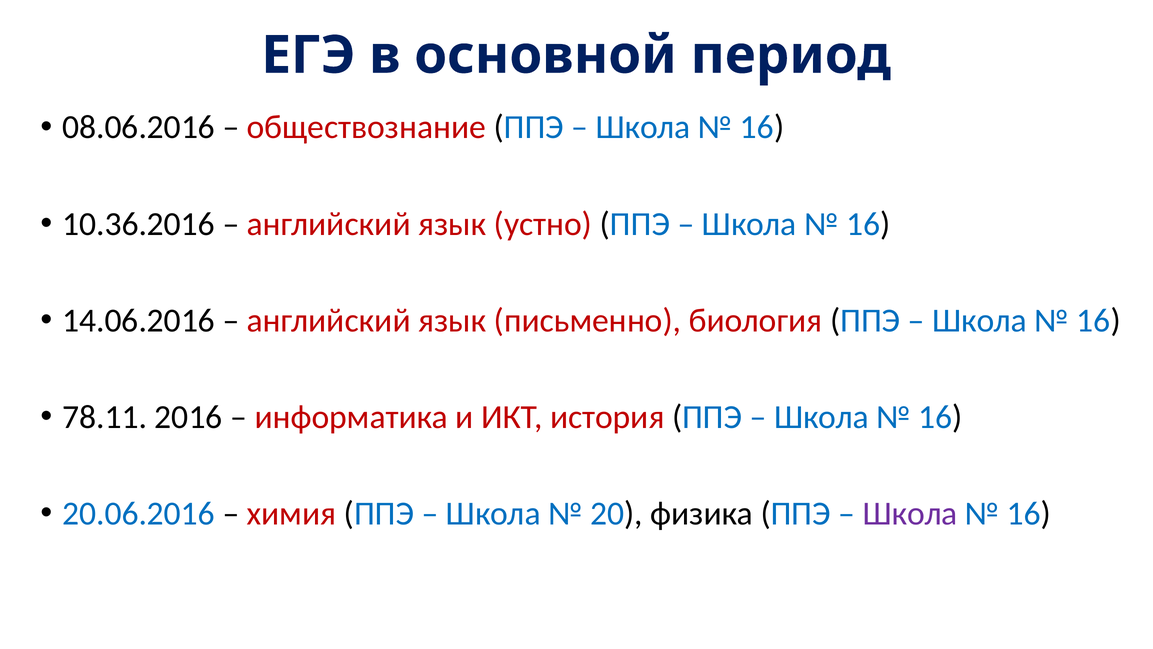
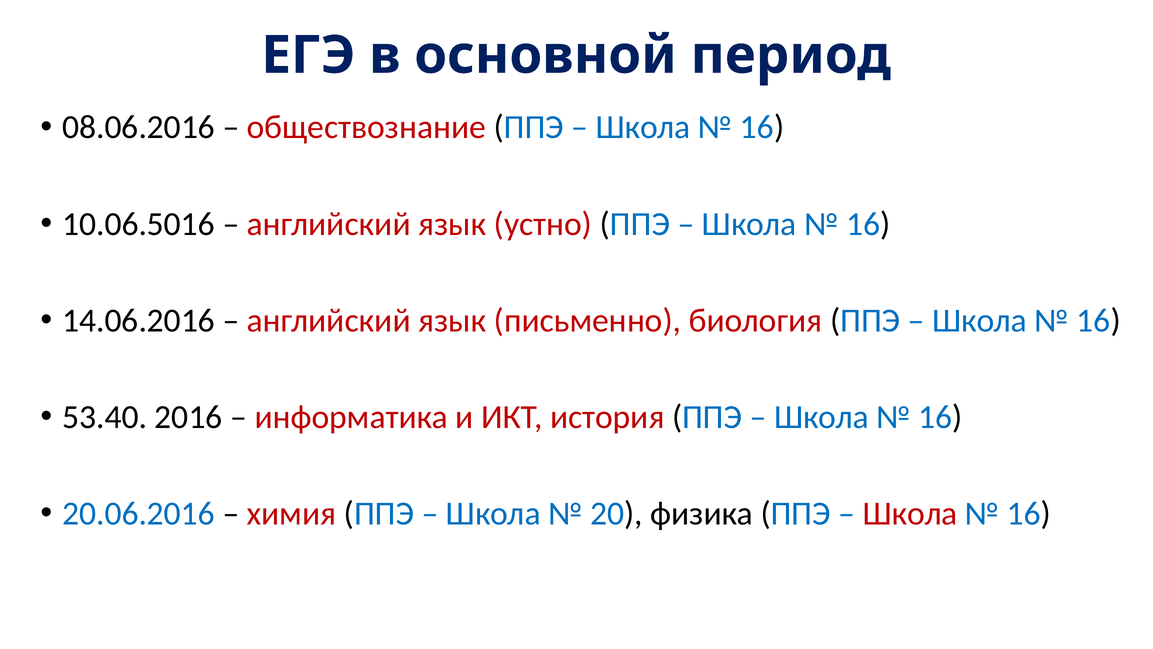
10.36.2016: 10.36.2016 -> 10.06.5016 (139, 224)
78.11: 78.11 -> 53.40 (105, 417)
Школа colour: purple -> red (910, 513)
